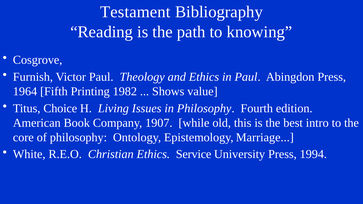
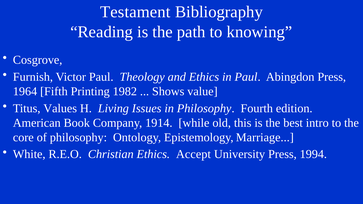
Choice: Choice -> Values (60, 108)
1907: 1907 -> 1914 (159, 123)
Service: Service -> Accept (193, 154)
